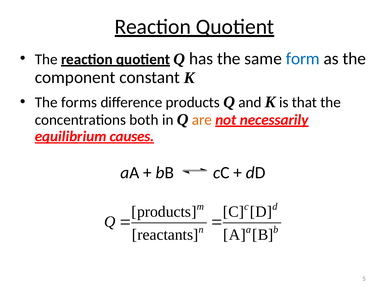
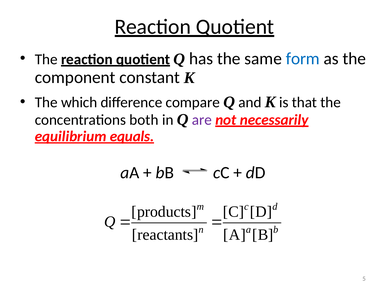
forms: forms -> which (79, 102)
difference products: products -> compare (193, 102)
are colour: orange -> purple (202, 120)
causes: causes -> equals (132, 136)
